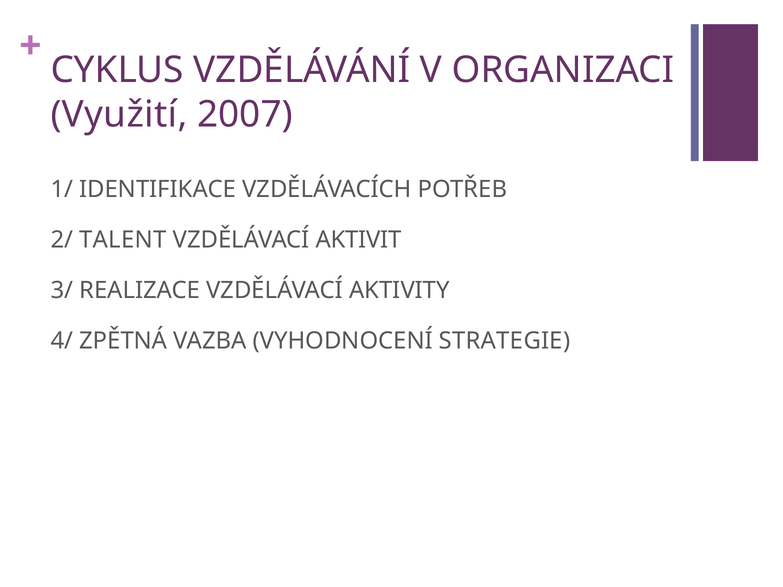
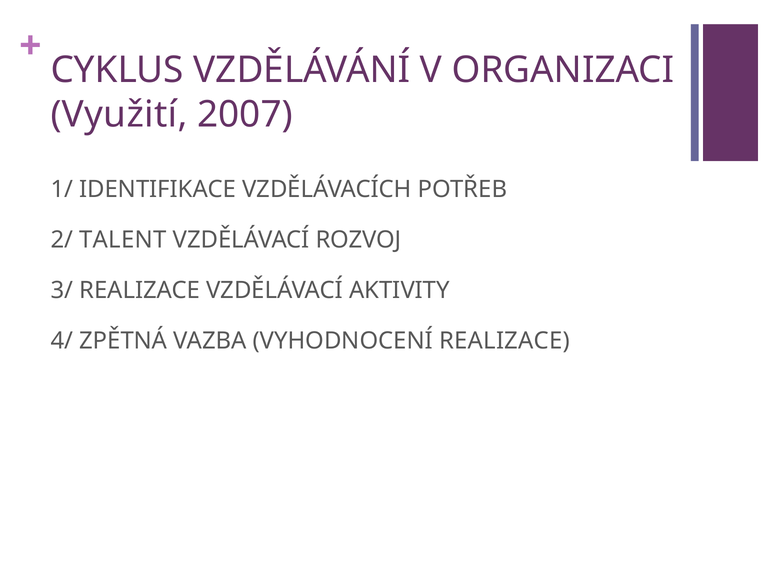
AKTIVIT: AKTIVIT -> ROZVOJ (359, 240)
VYHODNOCENÍ STRATEGIE: STRATEGIE -> REALIZACE (505, 341)
